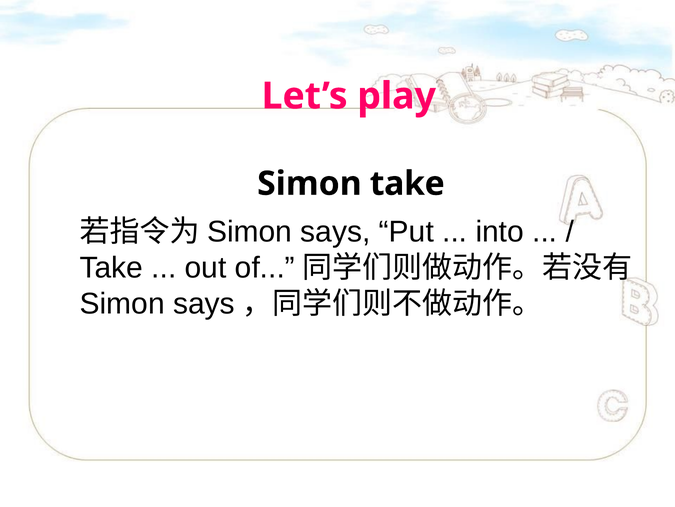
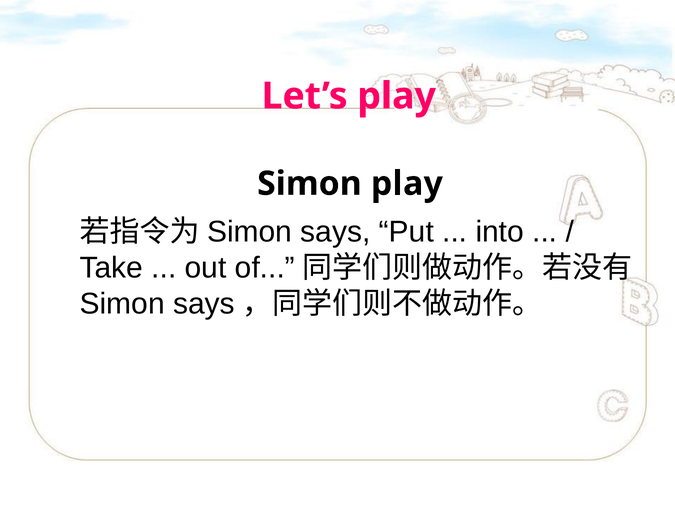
Simon take: take -> play (407, 183)
